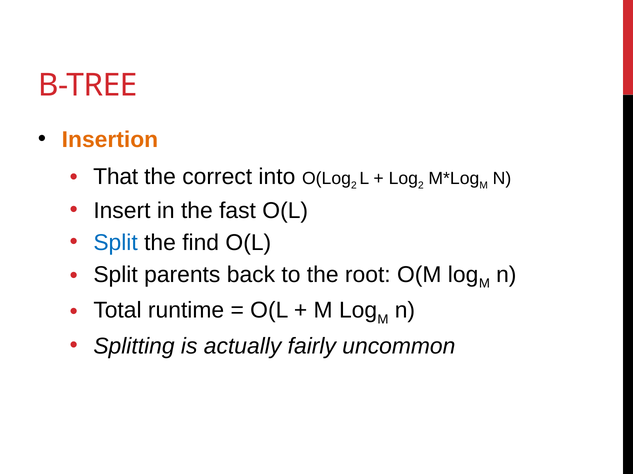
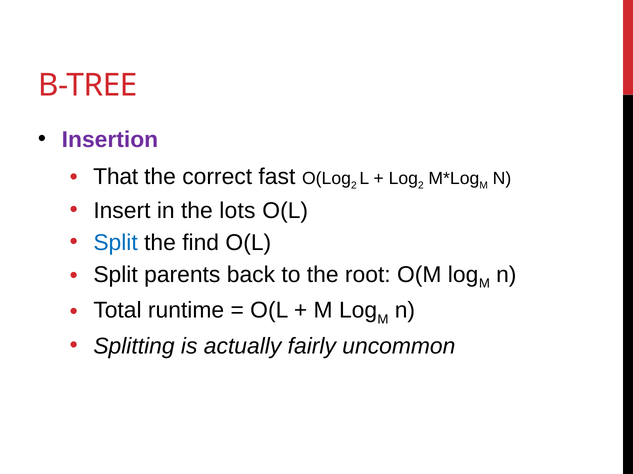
Insertion colour: orange -> purple (110, 140)
into: into -> fast (277, 177)
fast: fast -> lots (237, 211)
